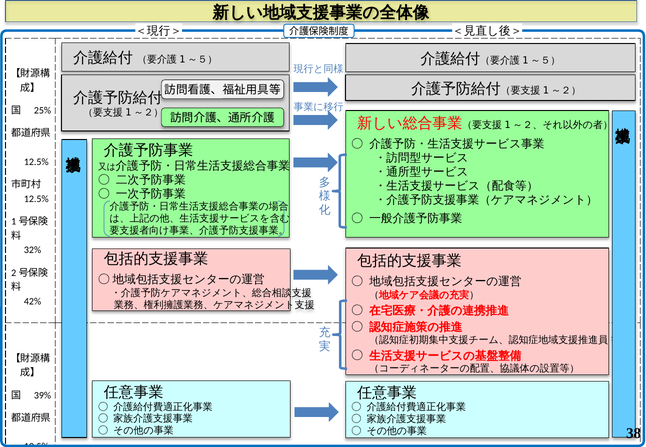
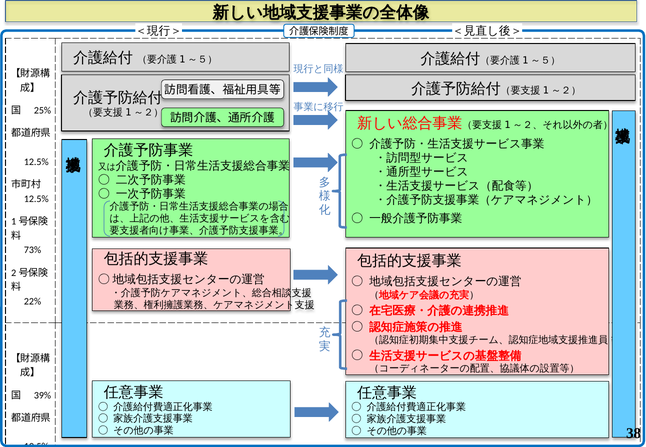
32%: 32% -> 73% (33, 250)
42%: 42% -> 22% (33, 302)
